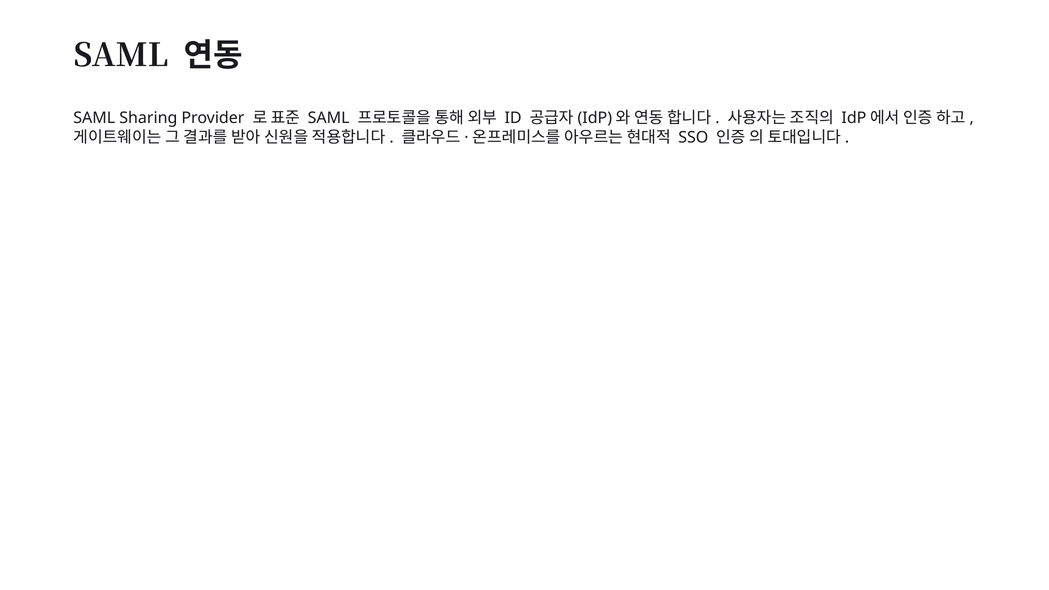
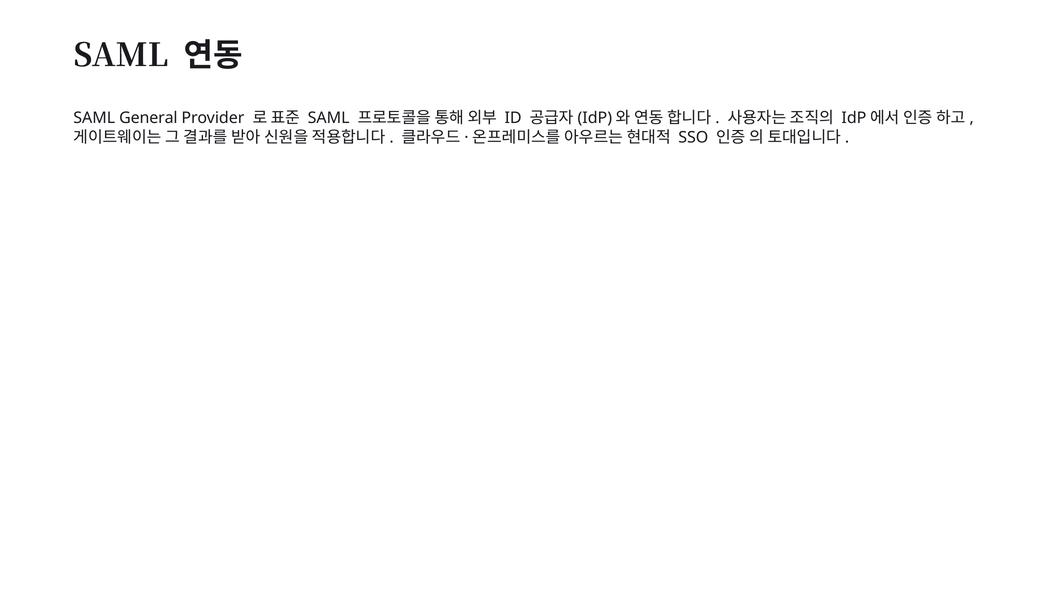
Sharing: Sharing -> General (148, 118)
